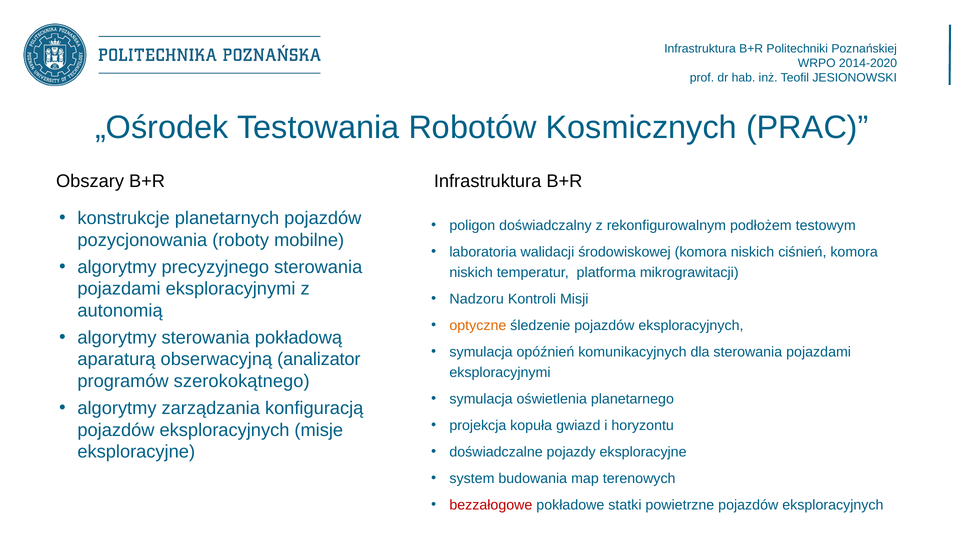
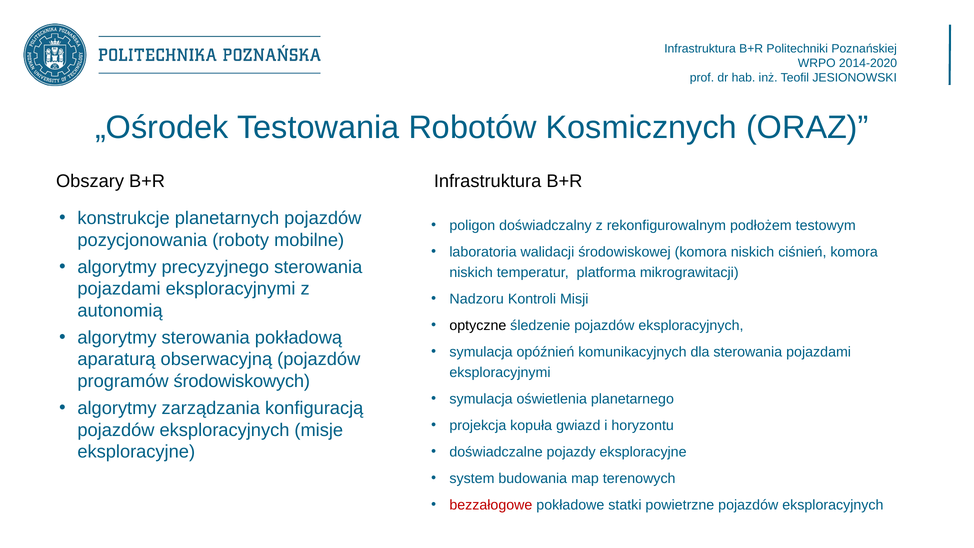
PRAC: PRAC -> ORAZ (807, 128)
optyczne colour: orange -> black (478, 325)
obserwacyjną analizator: analizator -> pojazdów (319, 359)
szerokokątnego: szerokokątnego -> środowiskowych (242, 381)
